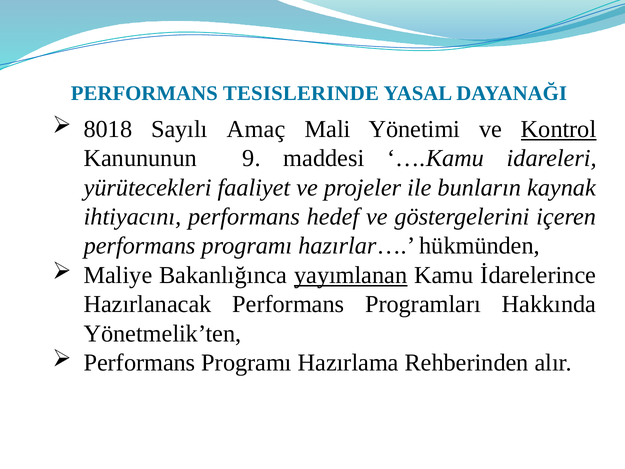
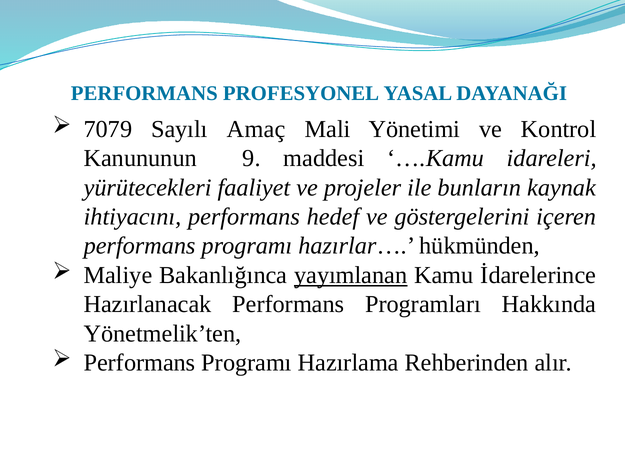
TESISLERINDE: TESISLERINDE -> PROFESYONEL (301, 93)
8018: 8018 -> 7079 (108, 129)
Kontrol underline: present -> none (559, 129)
